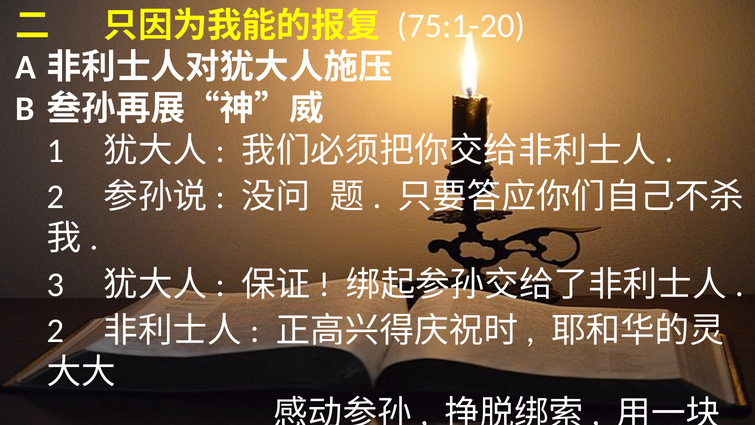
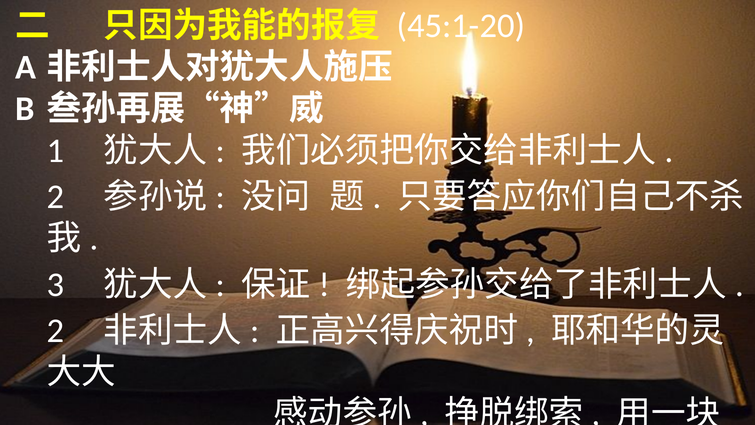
75:1-20: 75:1-20 -> 45:1-20 (461, 26)
